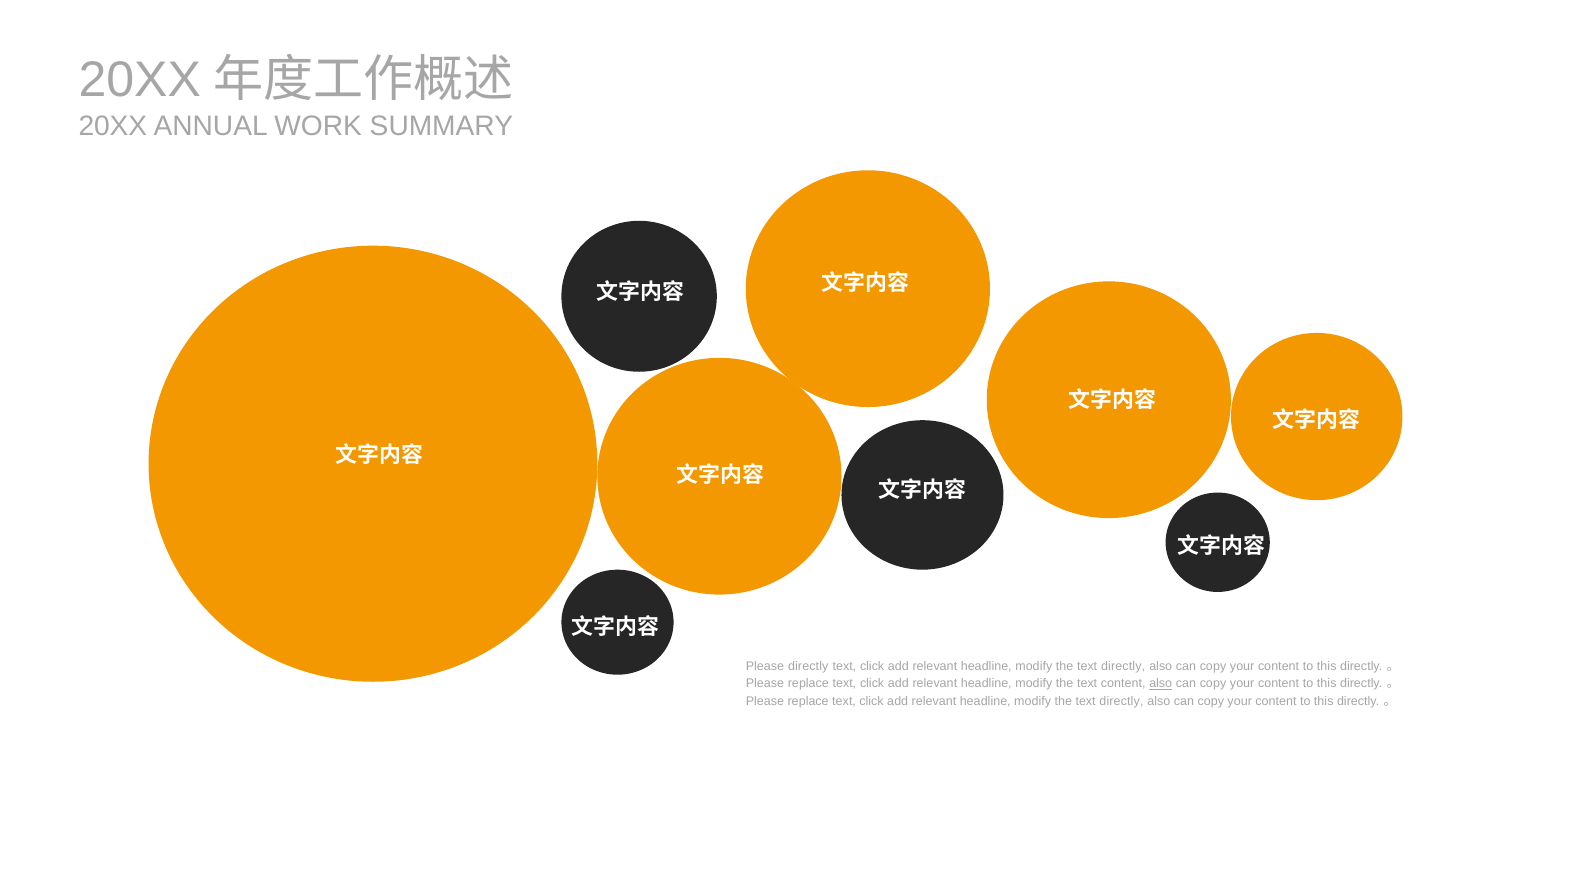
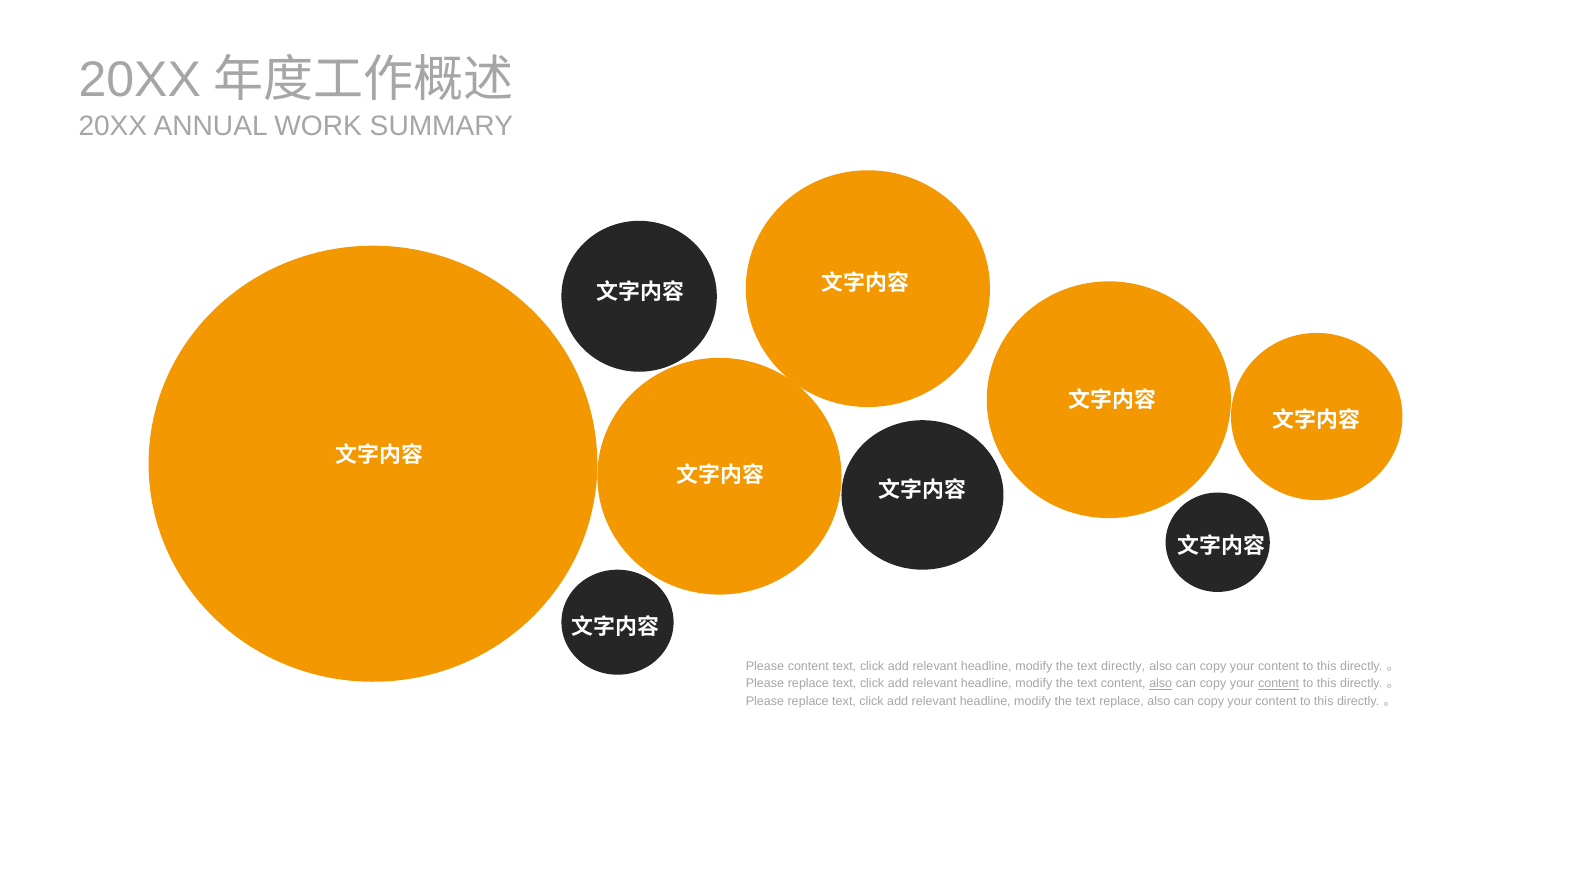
Please directly: directly -> content (808, 666)
content underline: none -> present (1279, 684)
directly: directly -> replace (1122, 702)
